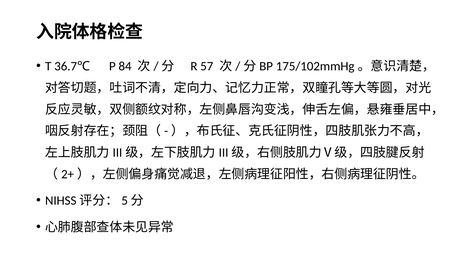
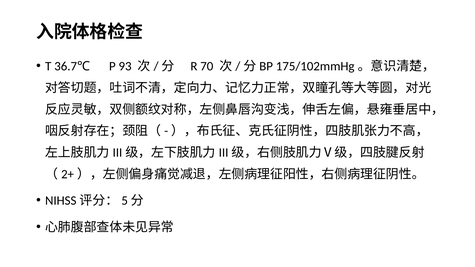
84: 84 -> 93 (125, 66)
57: 57 -> 70 (207, 66)
